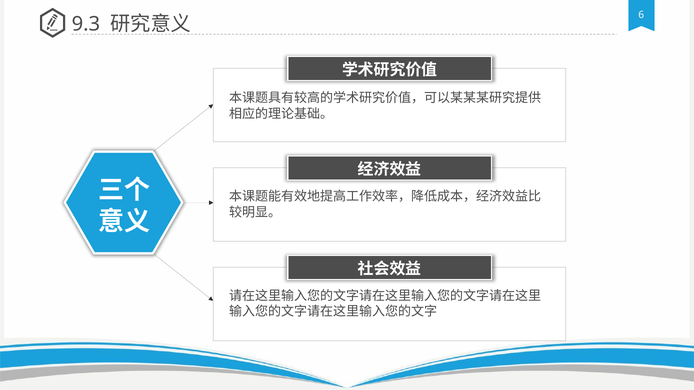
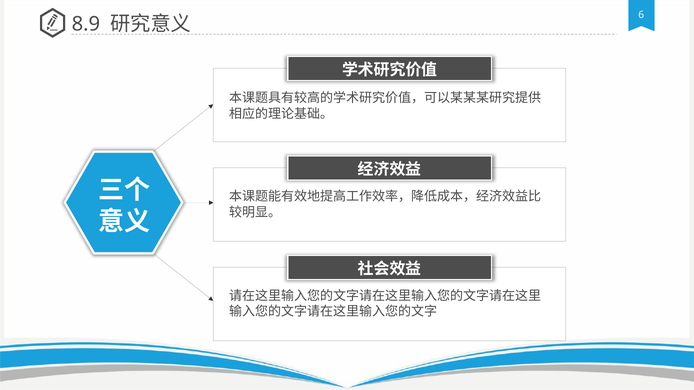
9.3: 9.3 -> 8.9 (86, 24)
